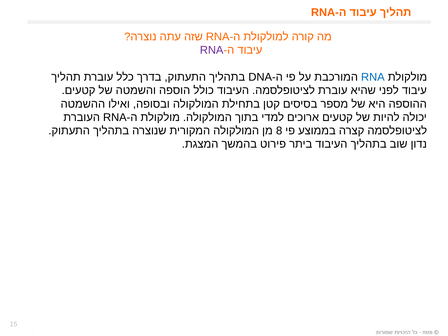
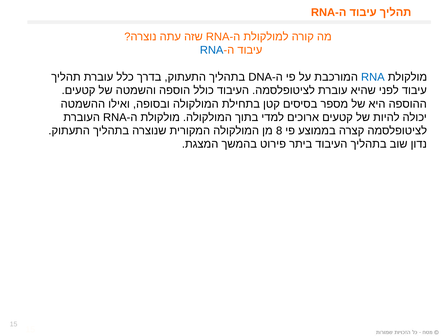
RNA colour: purple -> blue (212, 50)
